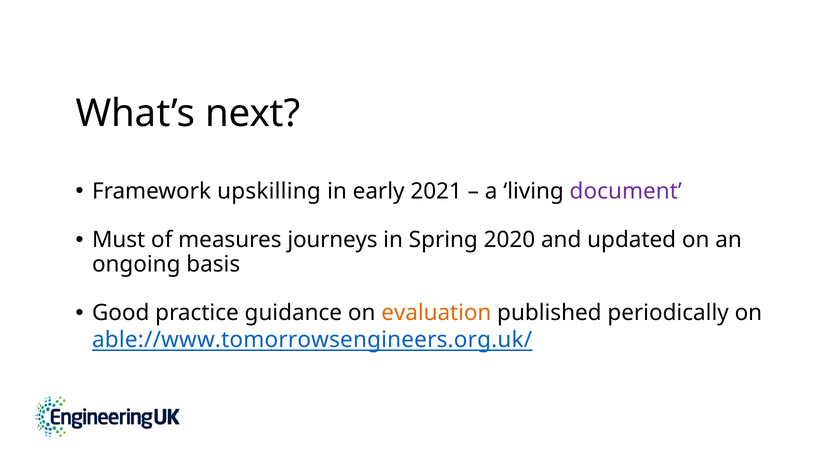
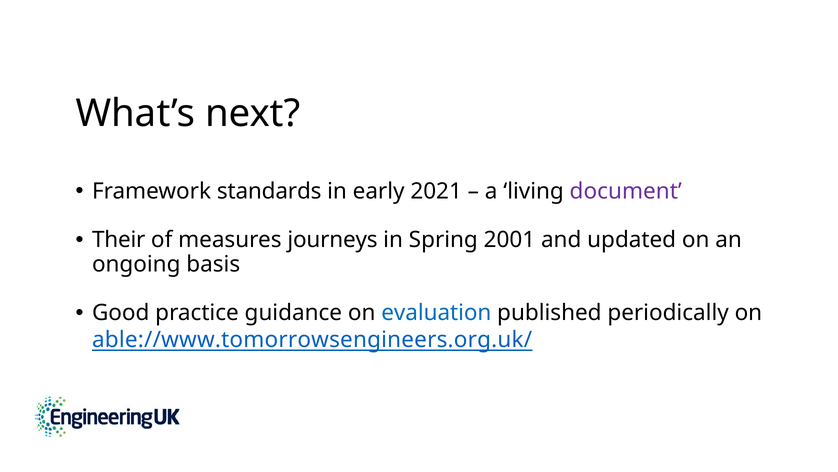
upskilling: upskilling -> standards (269, 191)
Must: Must -> Their (119, 240)
2020: 2020 -> 2001 (509, 240)
evaluation colour: orange -> blue (436, 313)
